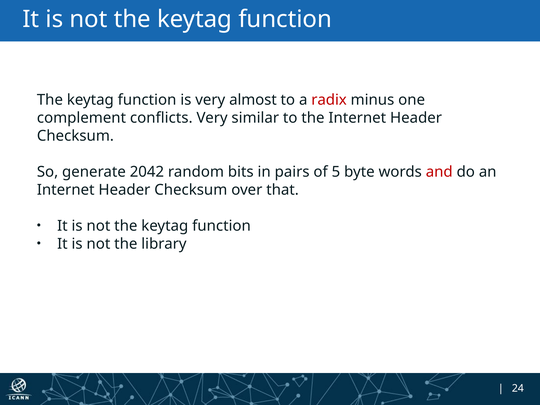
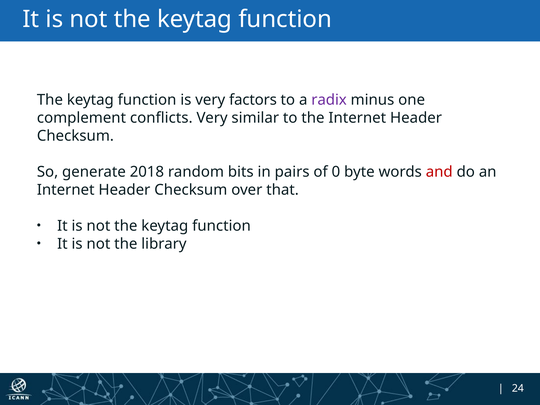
almost: almost -> factors (253, 100)
radix colour: red -> purple (329, 100)
2042: 2042 -> 2018 (147, 172)
5: 5 -> 0 (336, 172)
